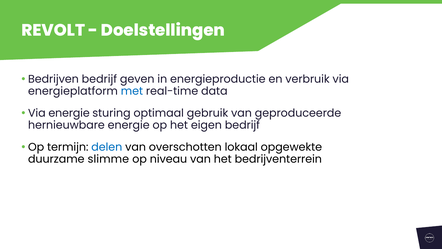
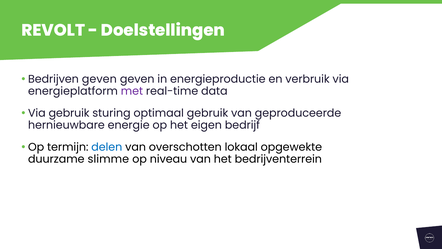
Bedrijven bedrijf: bedrijf -> geven (99, 79)
met colour: blue -> purple (132, 91)
Via energie: energie -> gebruik (69, 113)
